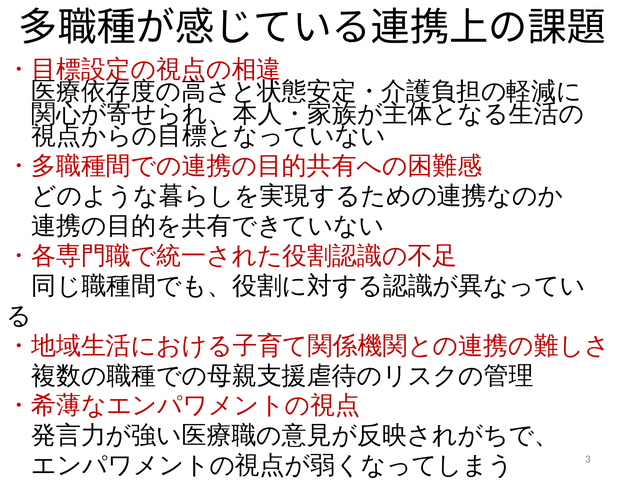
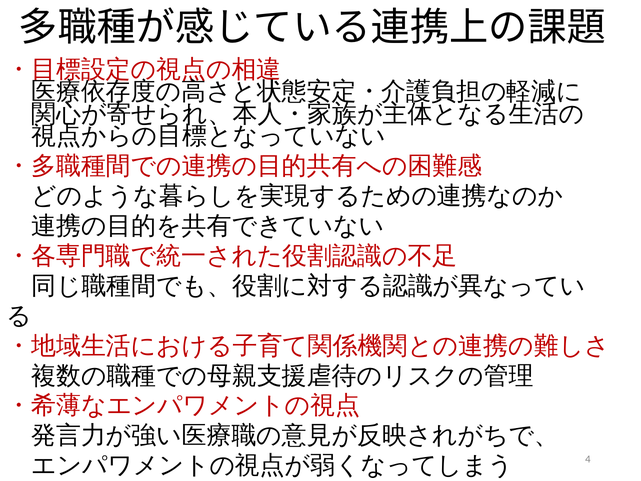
3: 3 -> 4 (588, 459)
